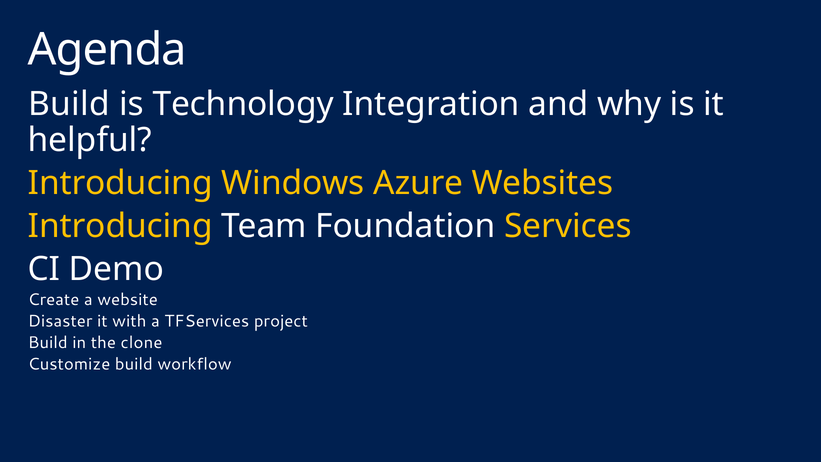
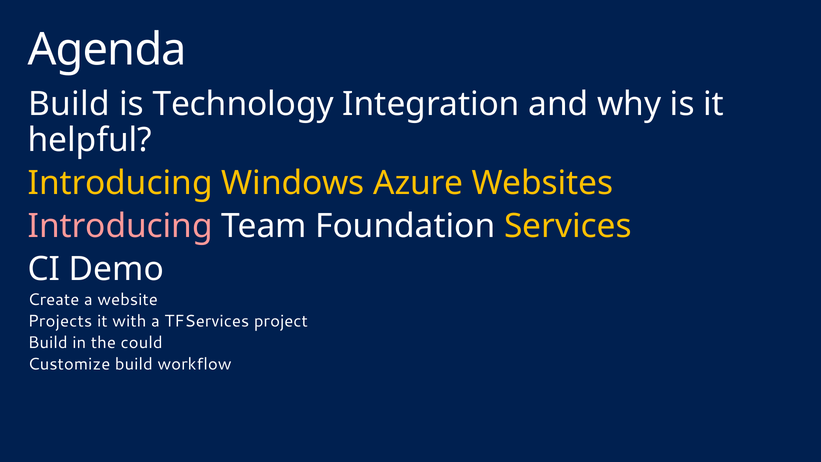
Introducing colour: yellow -> pink (120, 226)
Disaster: Disaster -> Projects (60, 321)
clone: clone -> could (142, 343)
